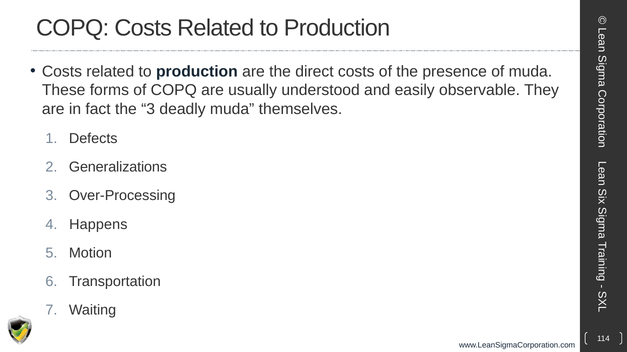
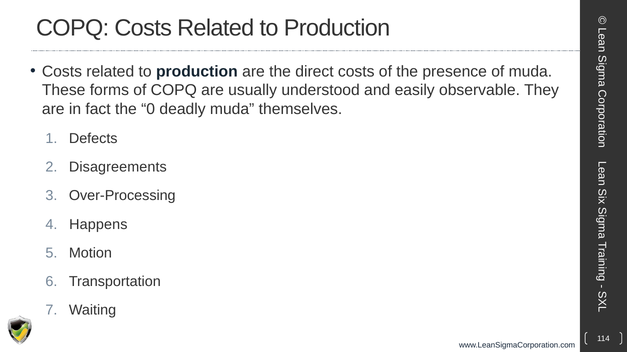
the 3: 3 -> 0 (148, 109)
Generalizations: Generalizations -> Disagreements (118, 167)
